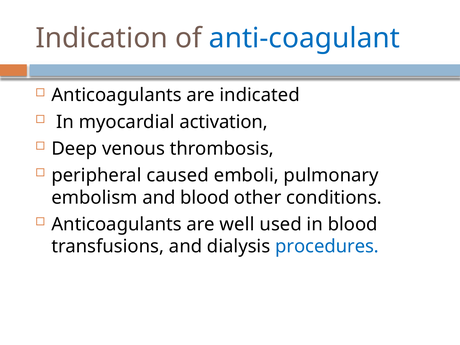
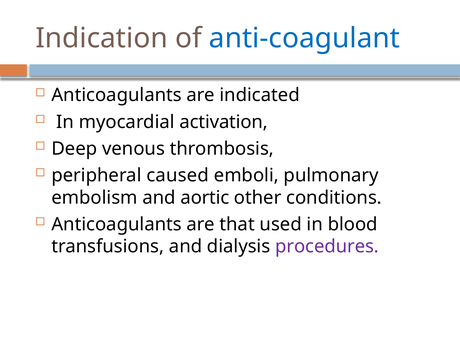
and blood: blood -> aortic (205, 198)
well: well -> that (237, 224)
procedures colour: blue -> purple (327, 247)
